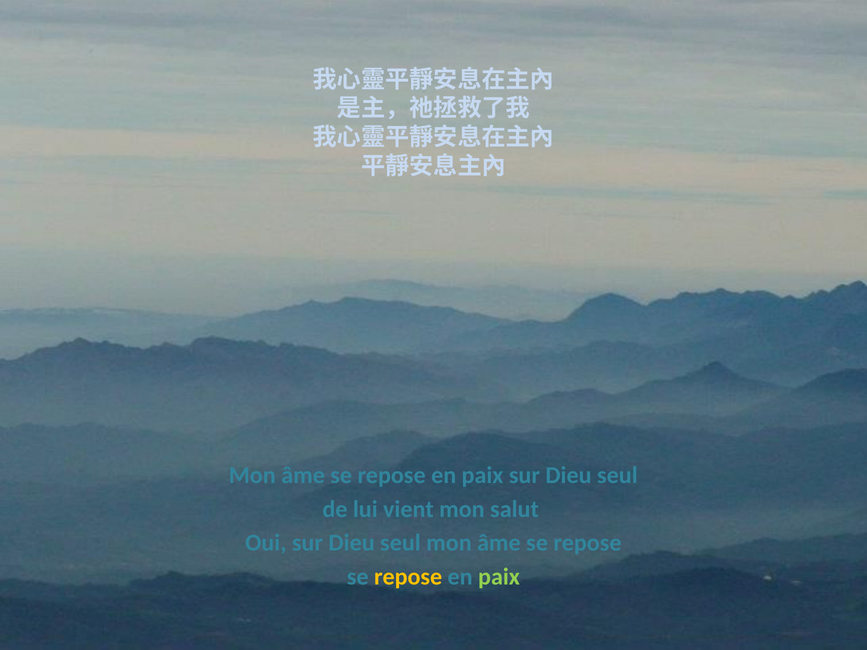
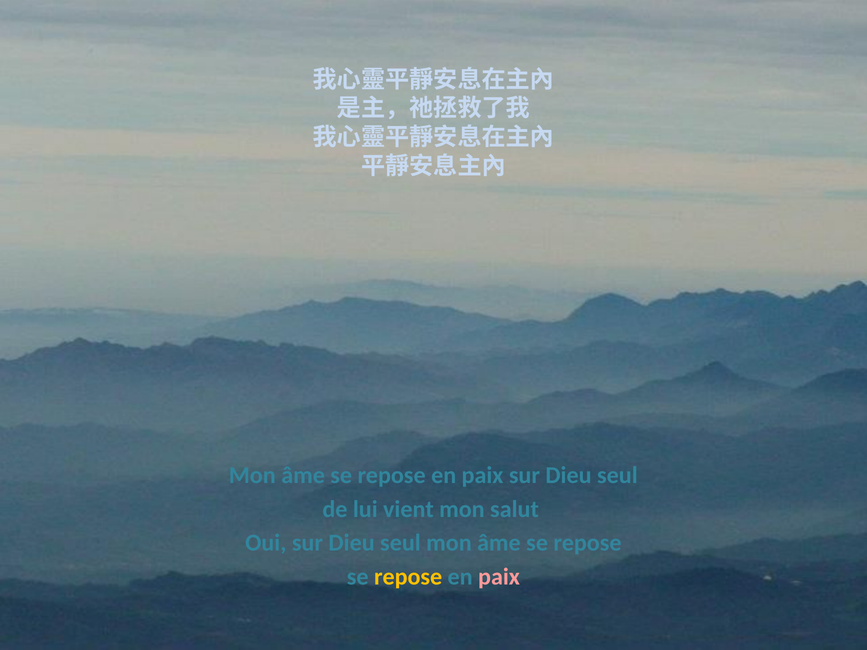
paix colour: light green -> pink (499, 577)
